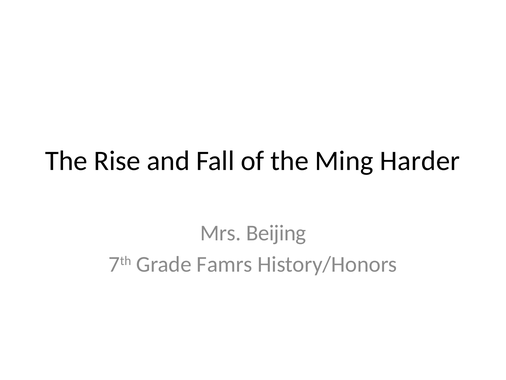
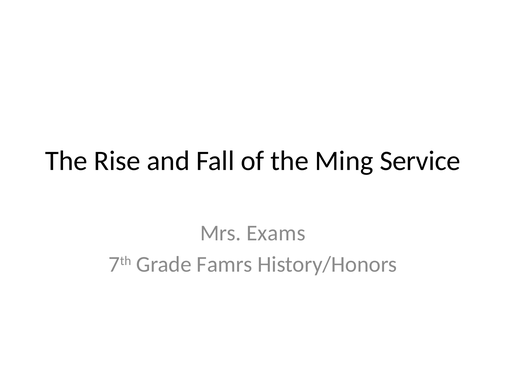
Harder: Harder -> Service (420, 161)
Beijing: Beijing -> Exams (276, 233)
